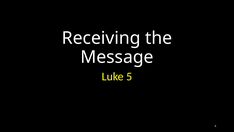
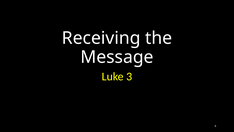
5: 5 -> 3 (129, 76)
